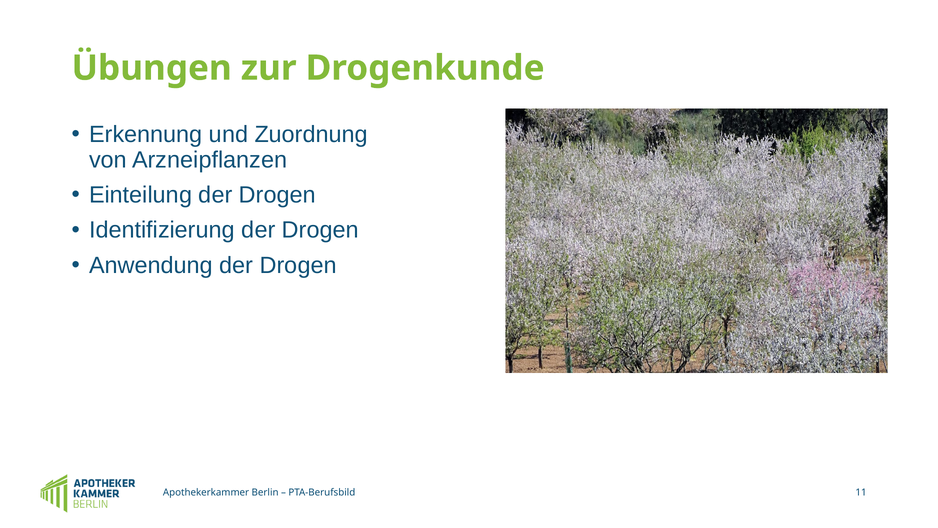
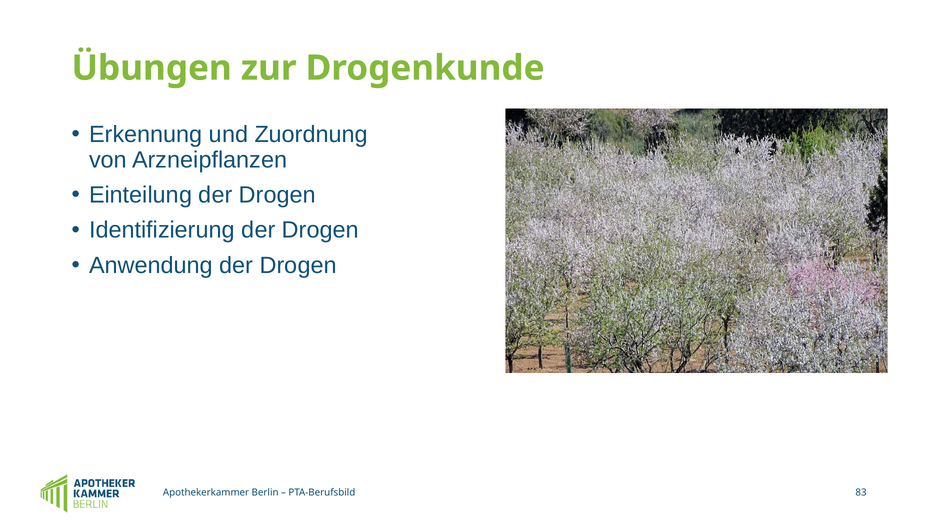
11: 11 -> 83 (861, 492)
